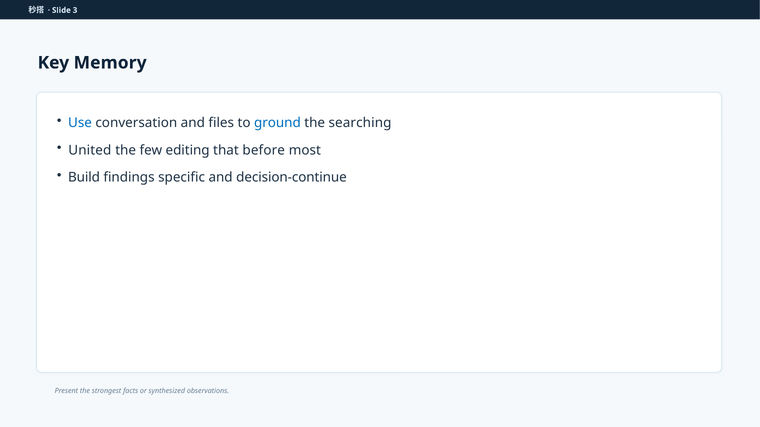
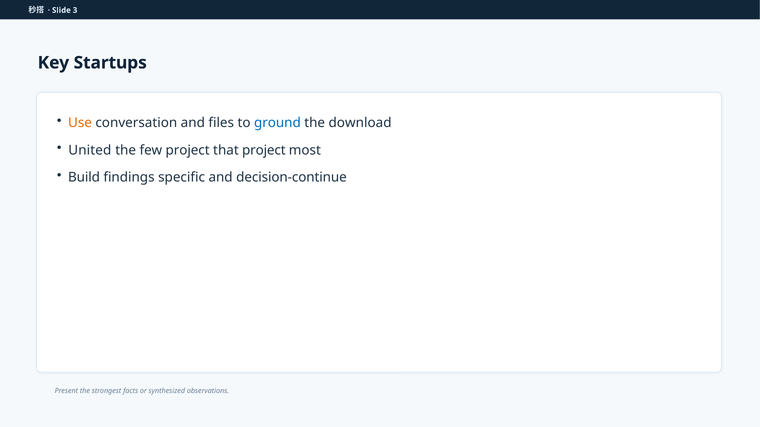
Memory: Memory -> Startups (110, 63)
Use colour: blue -> orange (80, 123)
searching: searching -> download (360, 123)
few editing: editing -> project (188, 150)
that before: before -> project (264, 150)
